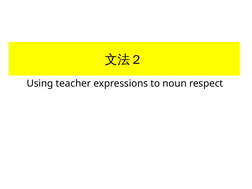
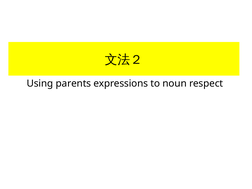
teacher: teacher -> parents (73, 83)
